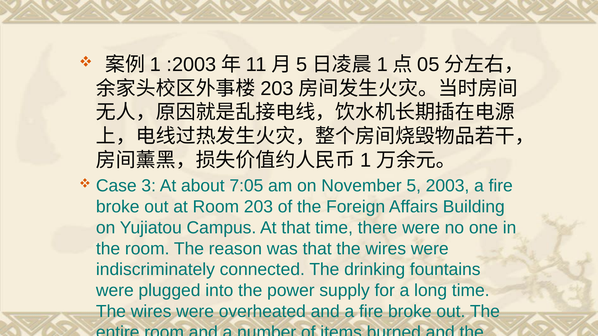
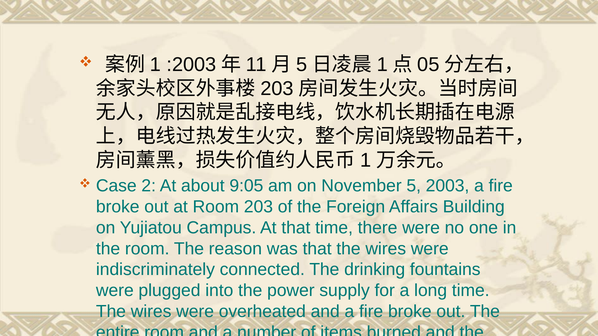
3: 3 -> 2 (149, 186)
7:05: 7:05 -> 9:05 (246, 186)
